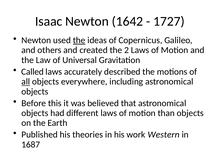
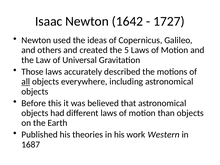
the underline: present -> none (79, 40)
2: 2 -> 5 (127, 50)
Called: Called -> Those (32, 72)
